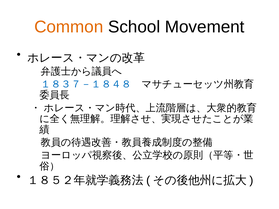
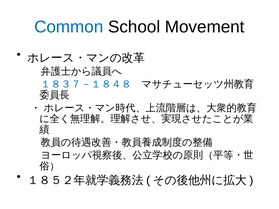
Common colour: orange -> blue (69, 27)
